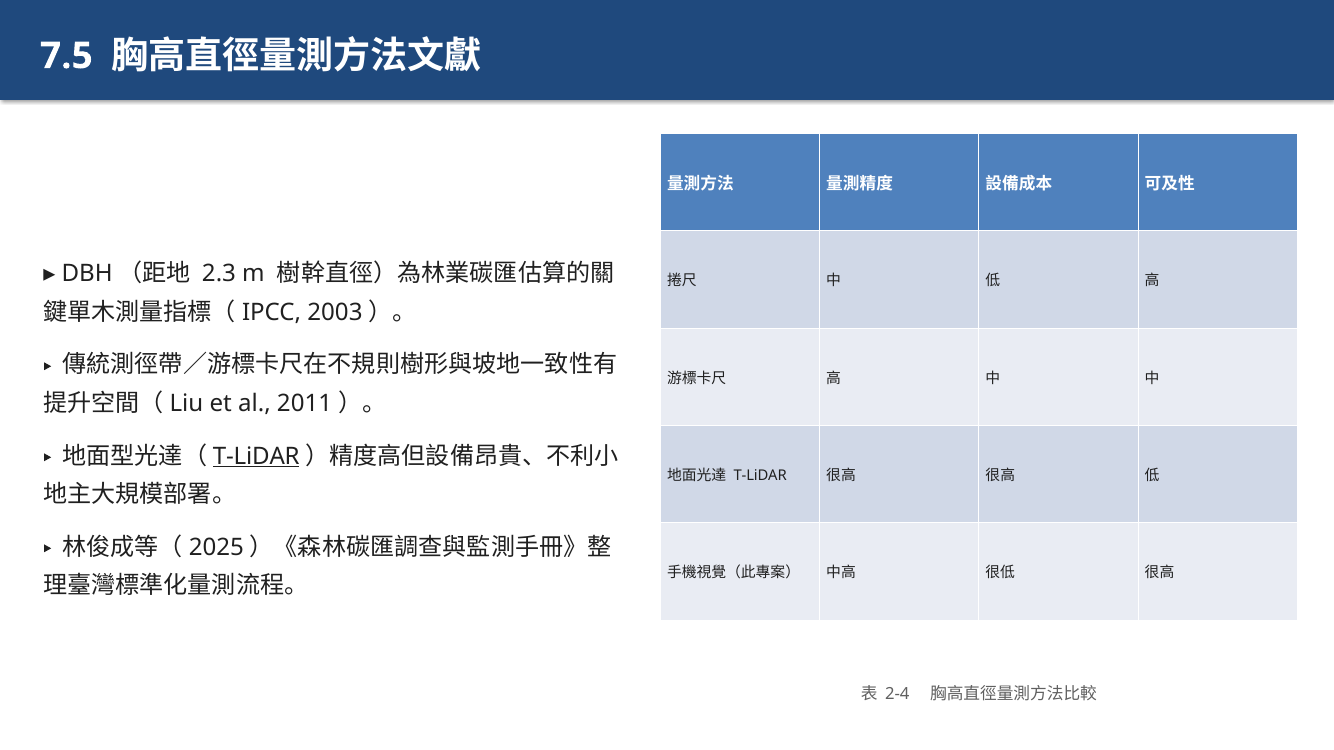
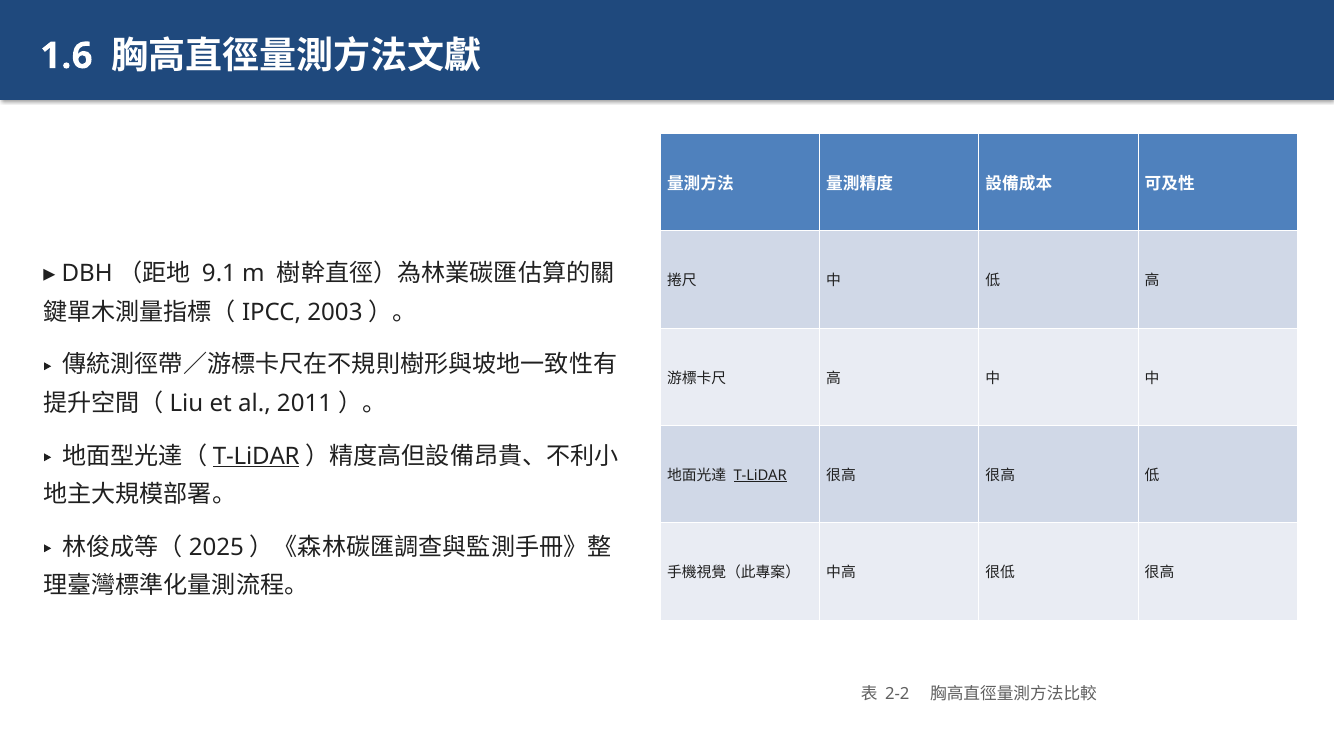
7.5: 7.5 -> 1.6 (66, 56)
2.3: 2.3 -> 9.1 (219, 274)
T-LiDAR underline: none -> present (760, 476)
2-4: 2-4 -> 2-2 (897, 695)
